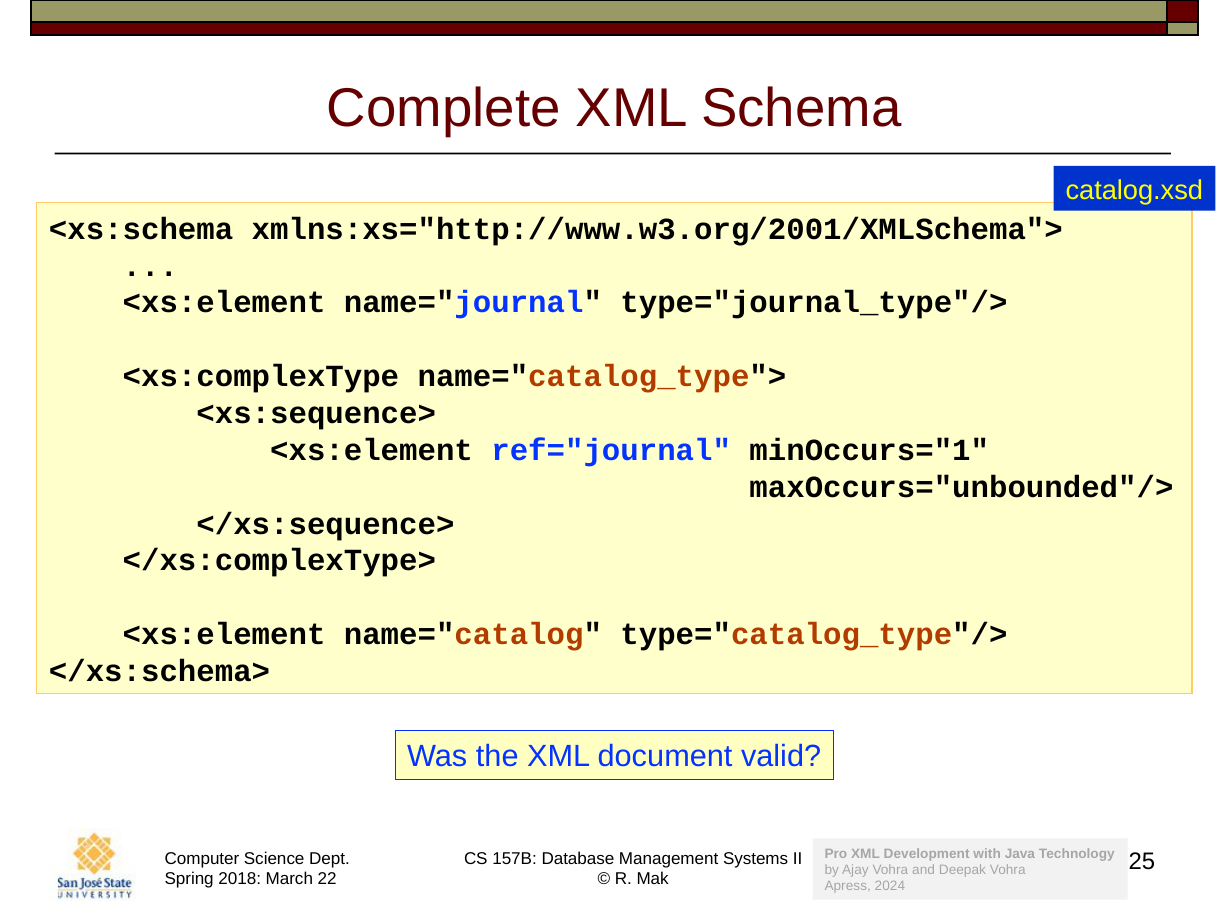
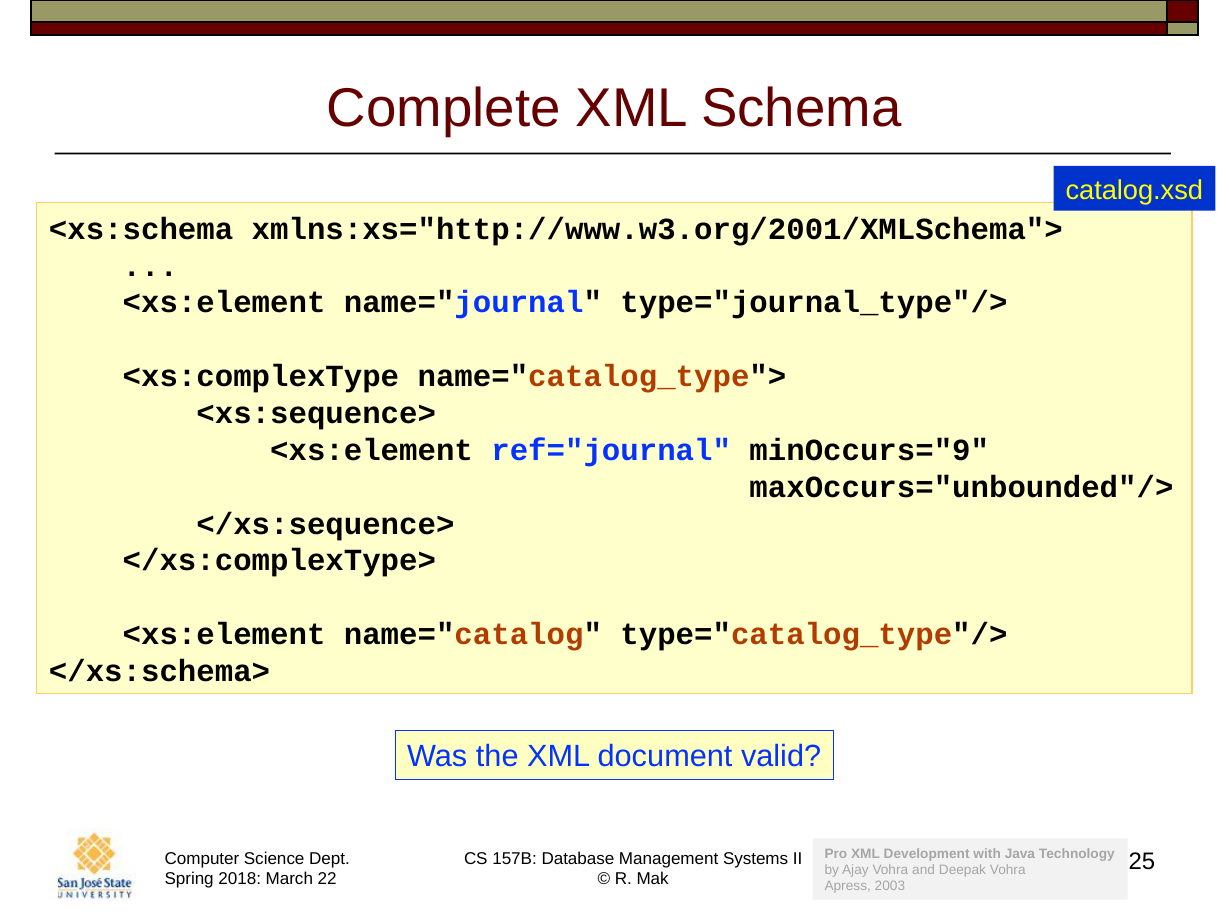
minOccurs="1: minOccurs="1 -> minOccurs="9 (869, 451)
2024: 2024 -> 2003 (890, 887)
